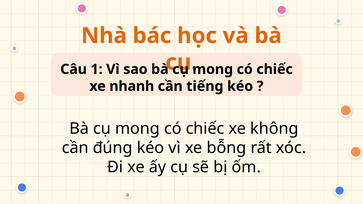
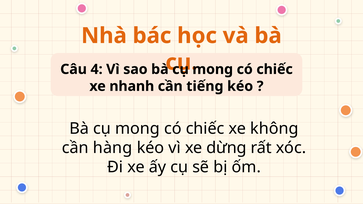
1: 1 -> 4 (97, 69)
đúng: đúng -> hàng (113, 148)
bỗng: bỗng -> dừng (227, 148)
